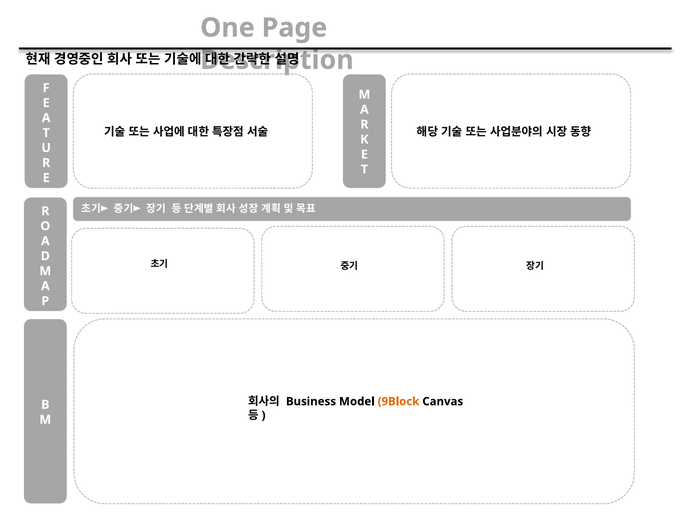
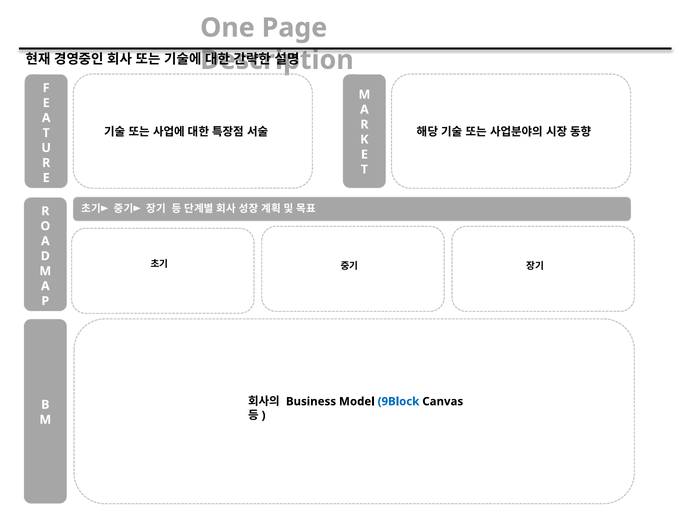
9Block colour: orange -> blue (398, 401)
